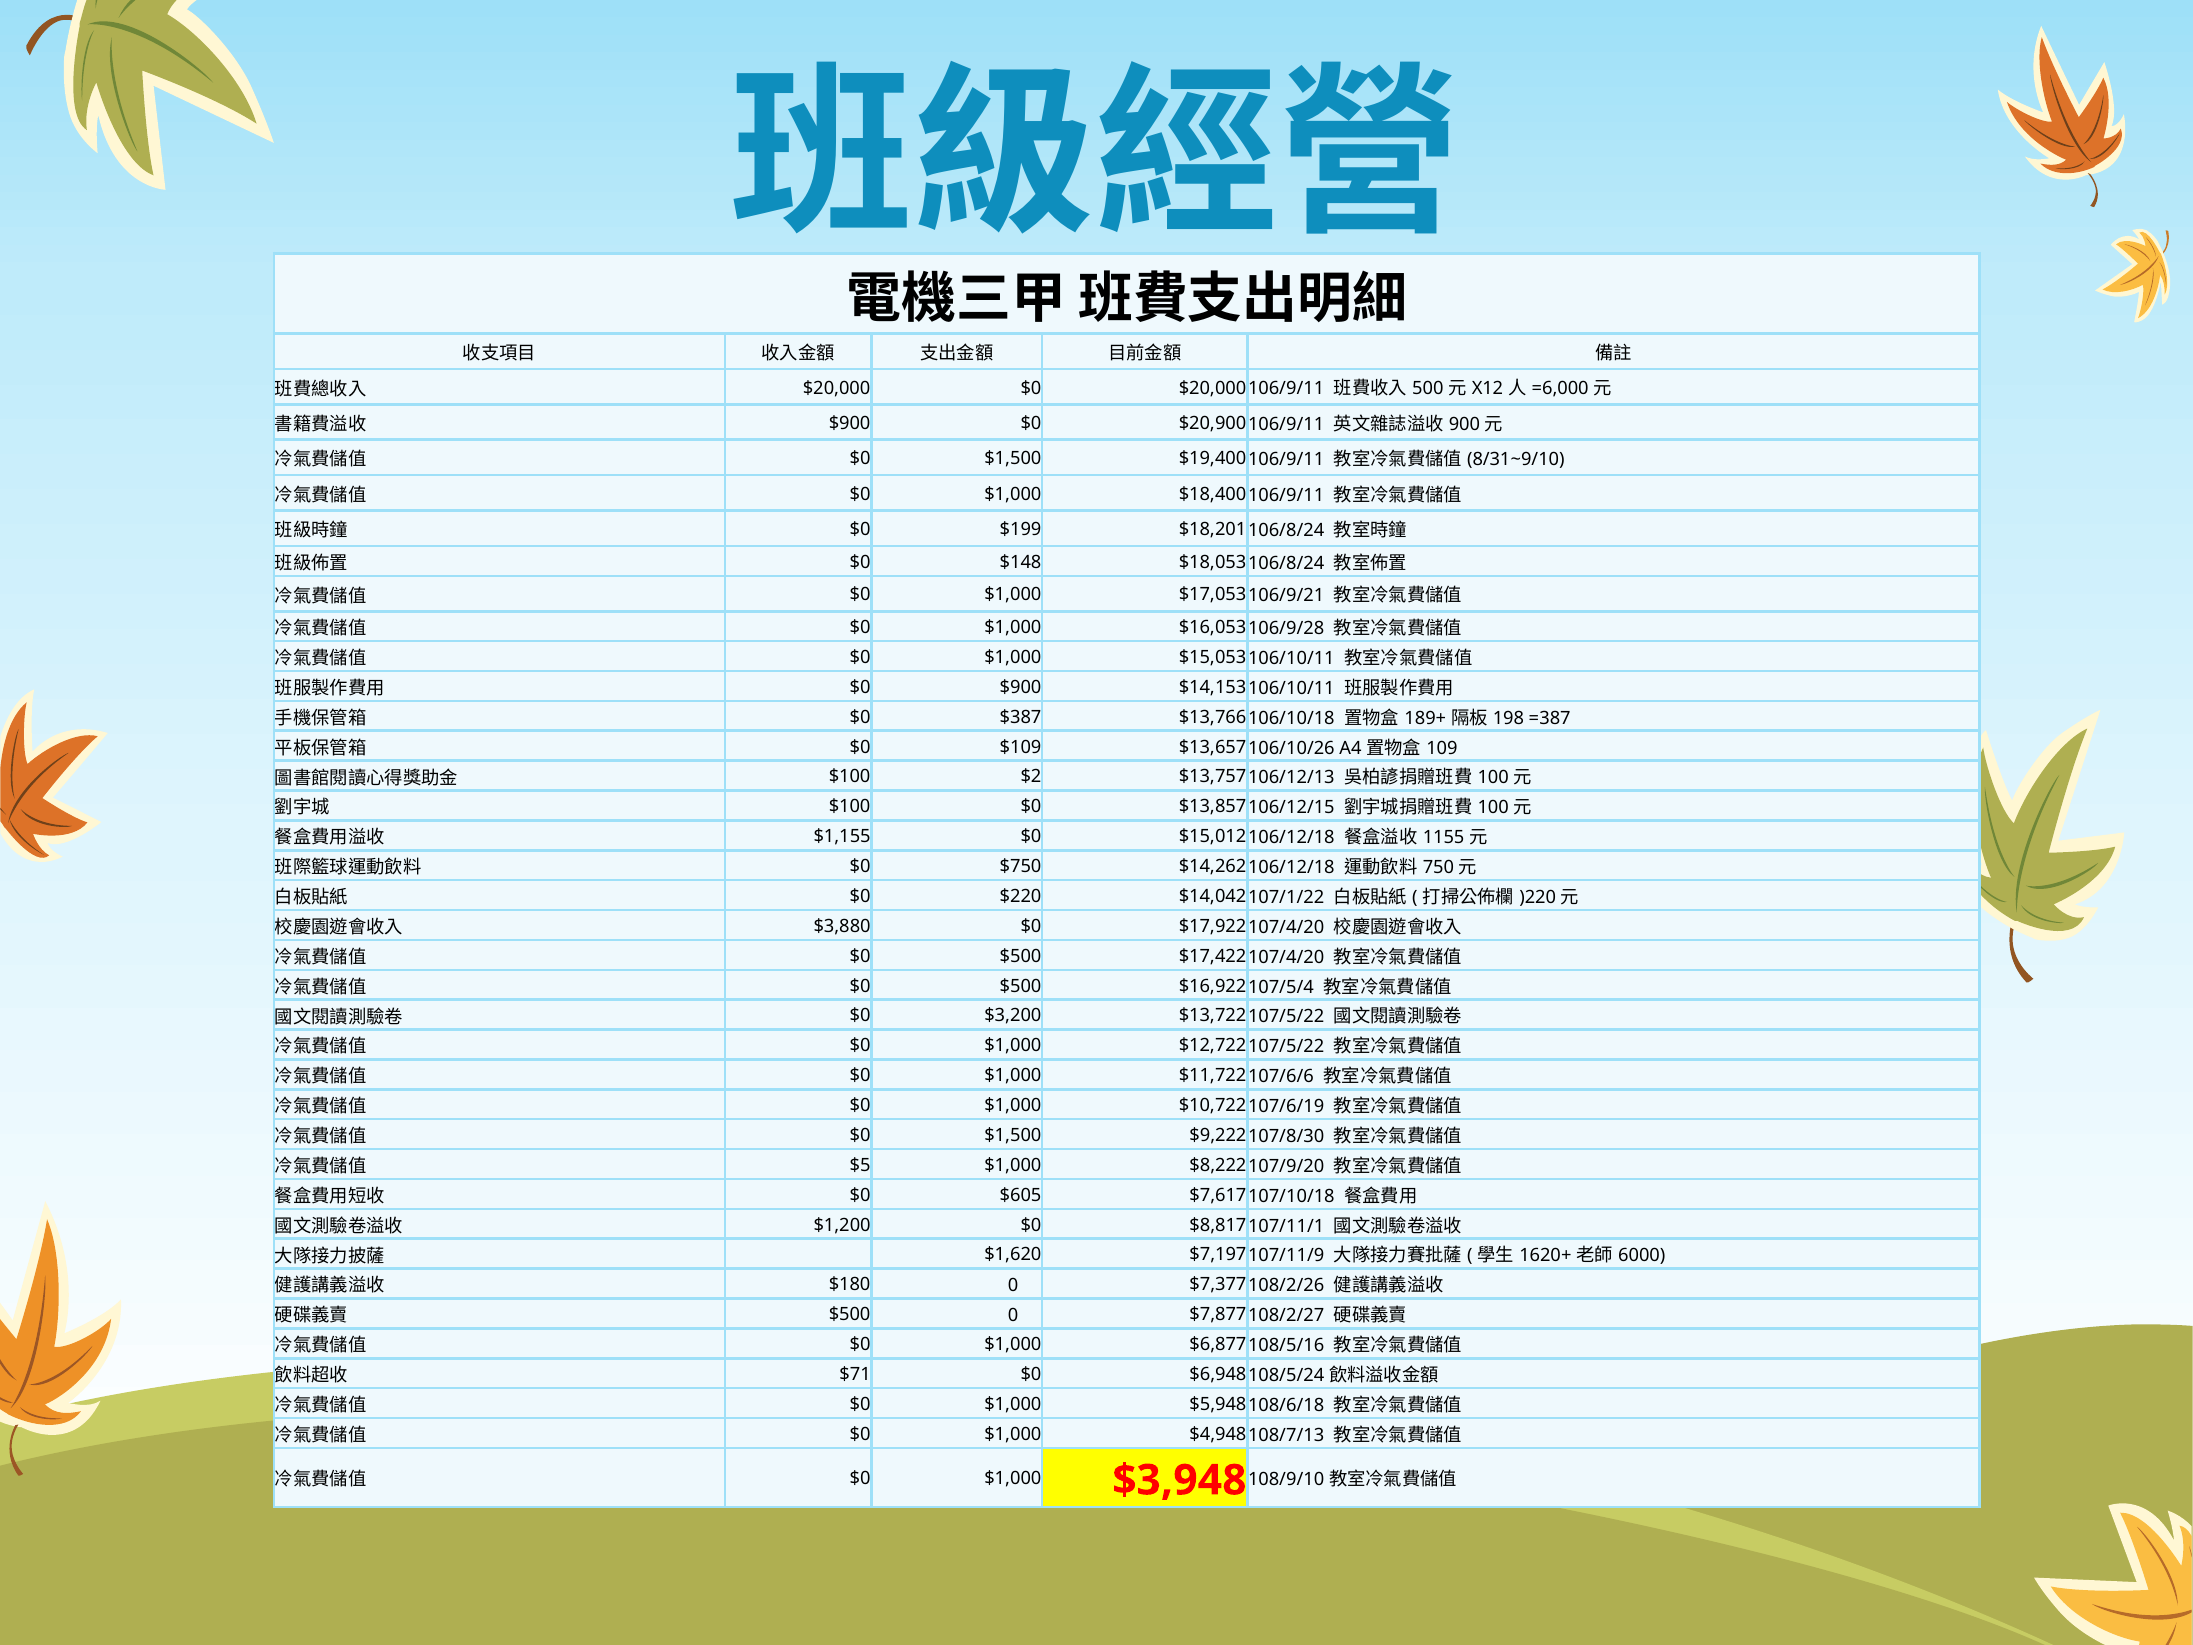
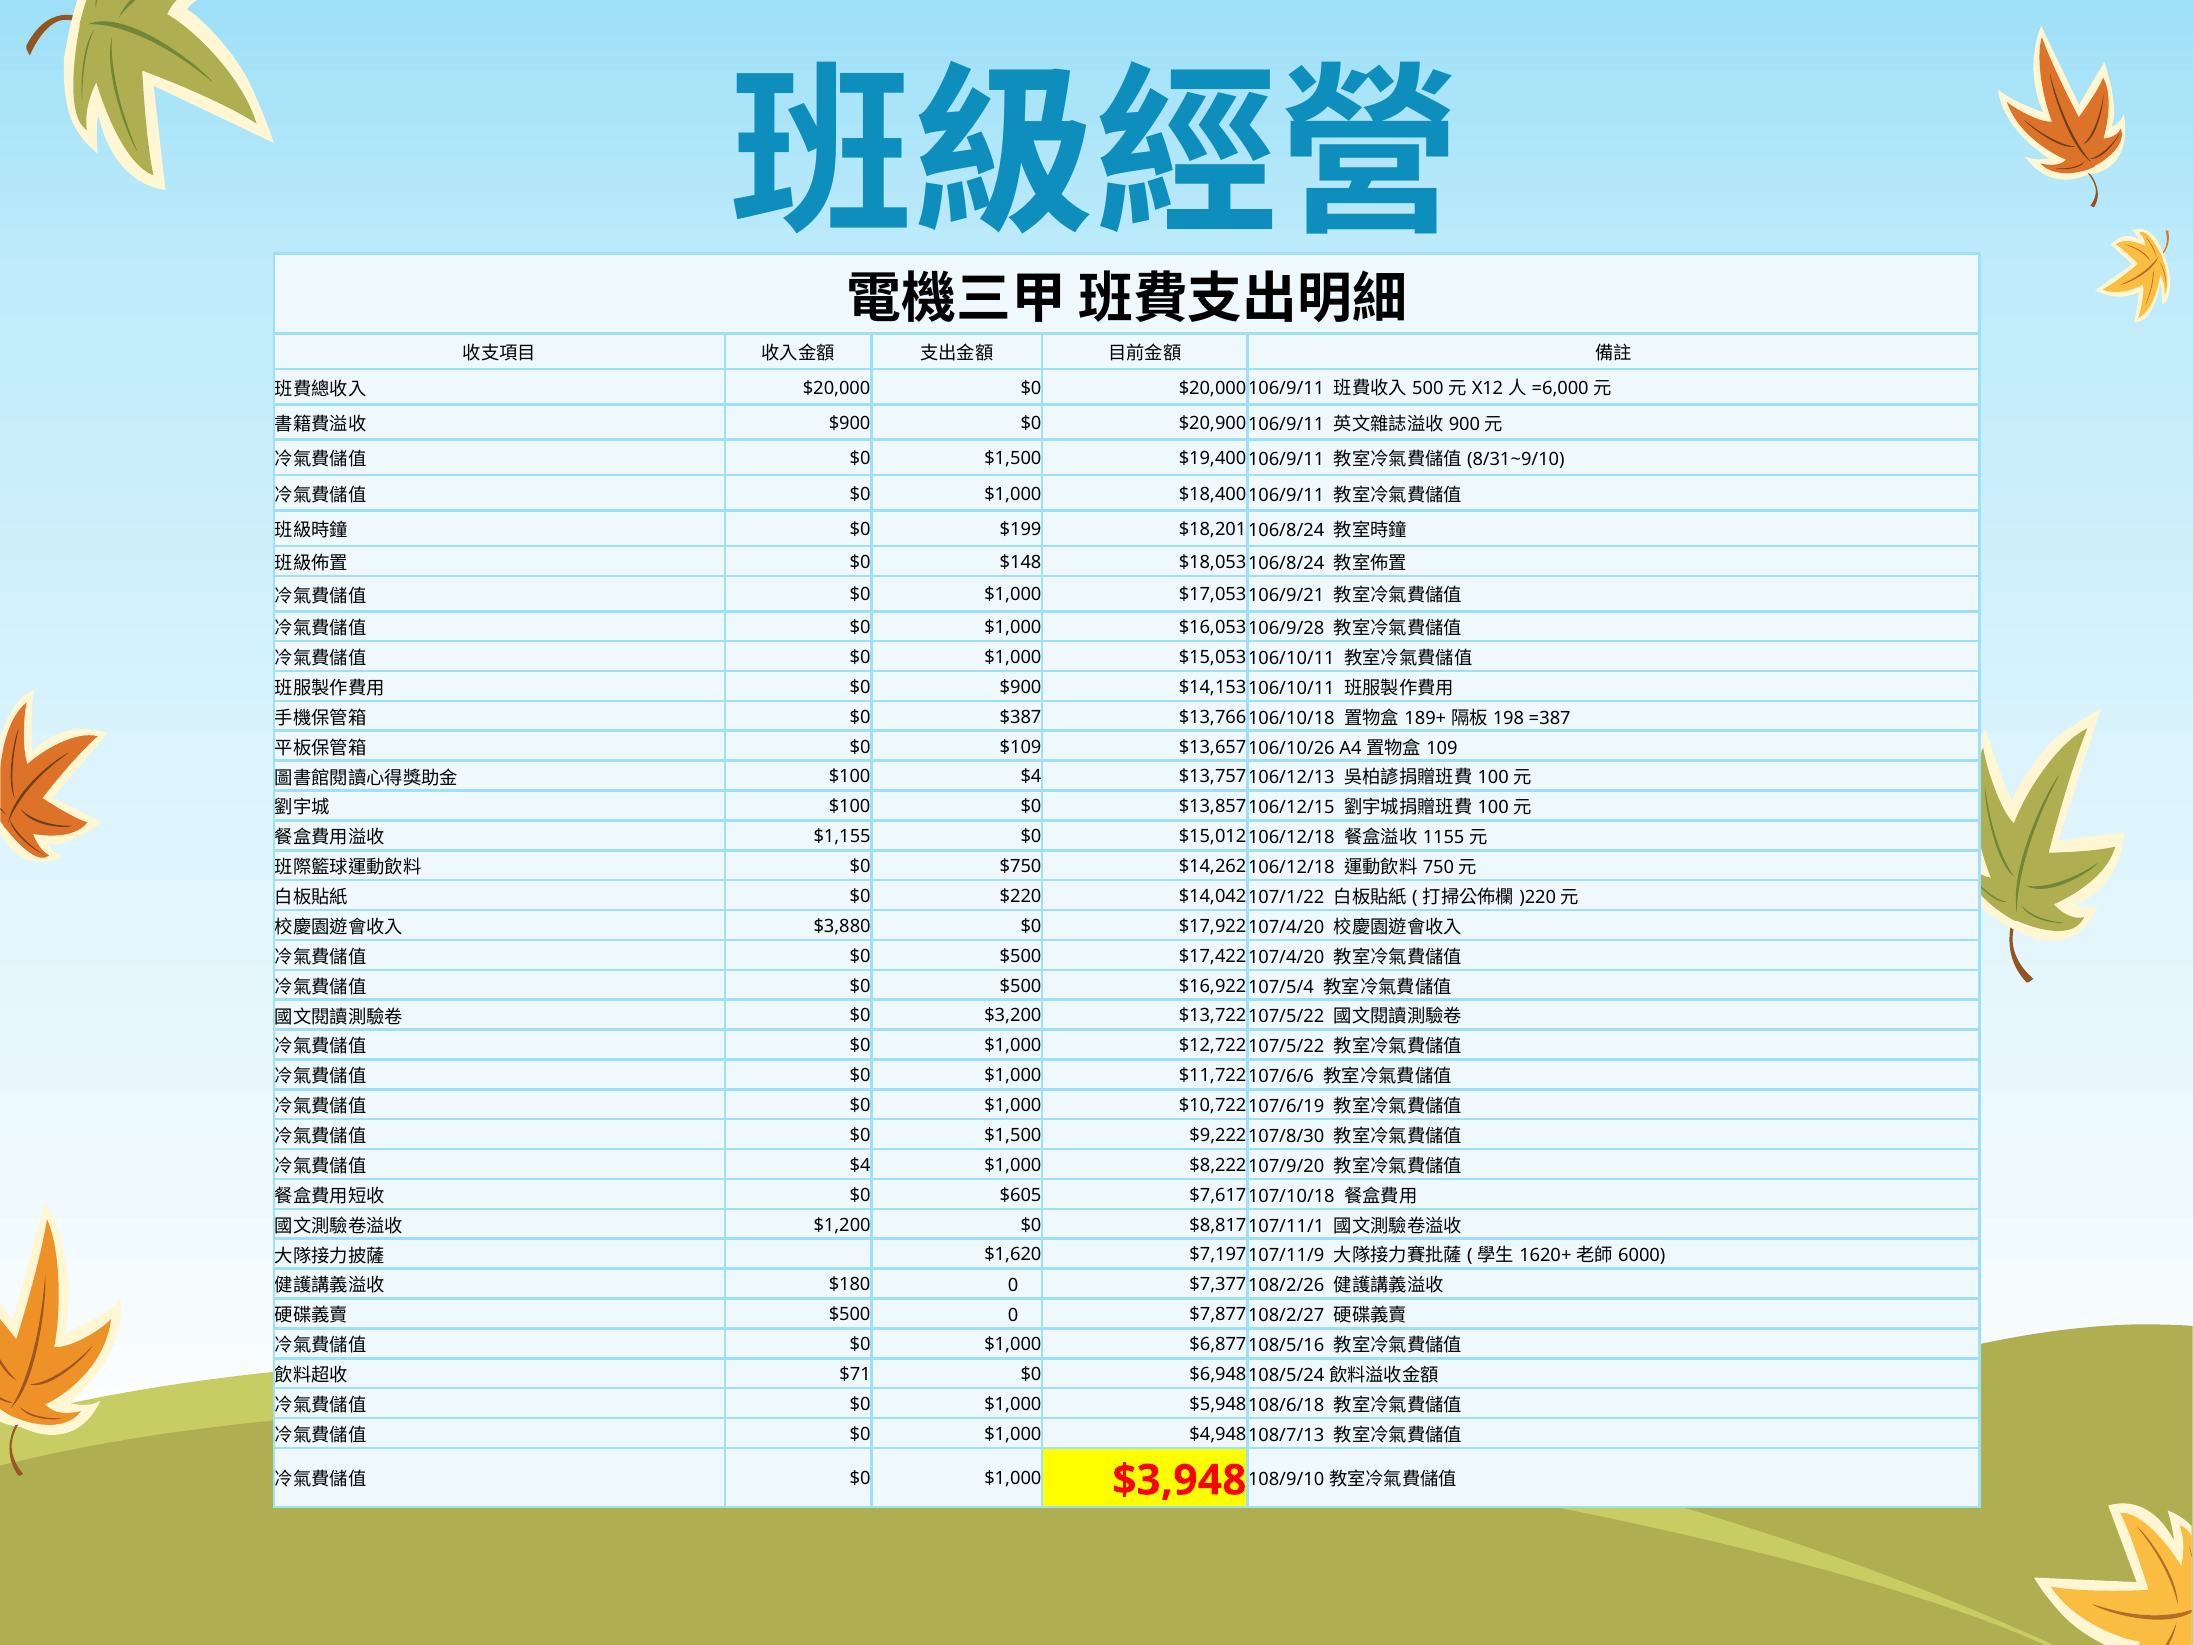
$100 $2: $2 -> $4 (1031, 777)
$5: $5 -> $4 (860, 1165)
